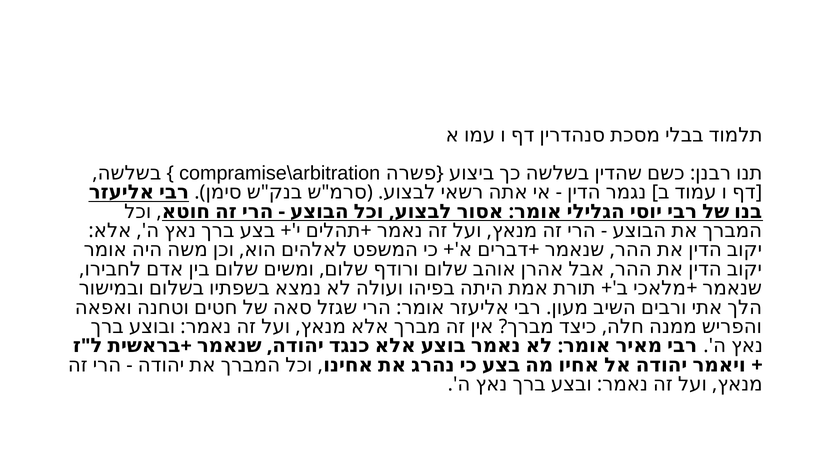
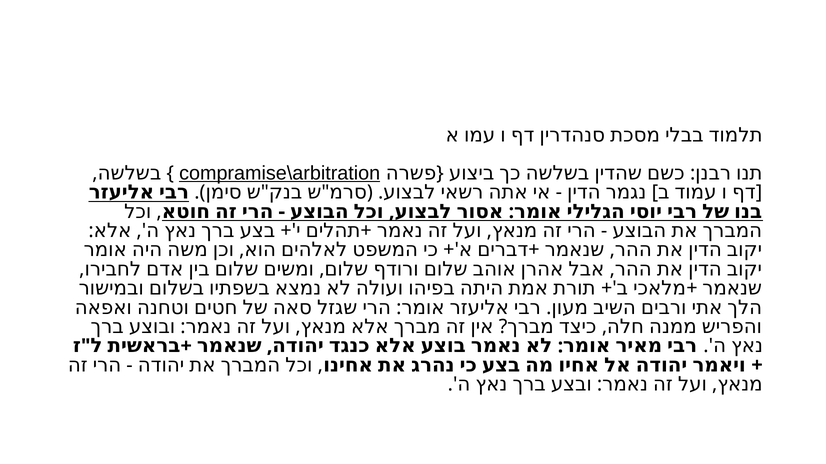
compramise\arbitration underline: none -> present (280, 173)
